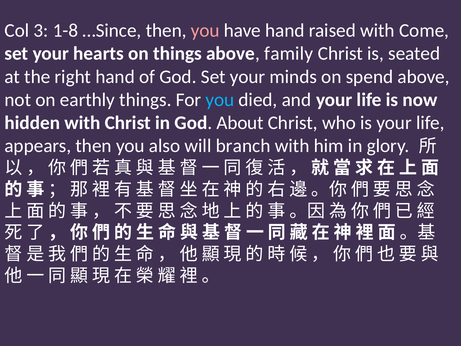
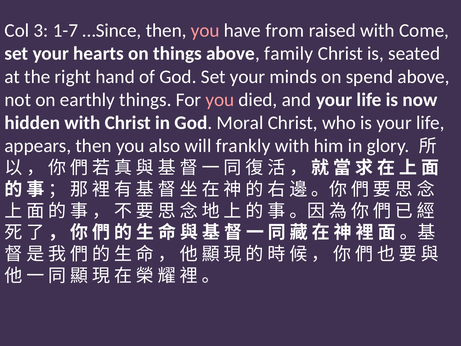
1-8: 1-8 -> 1-7 (65, 31)
have hand: hand -> from (285, 31)
you colour: light blue -> pink (220, 100)
About: About -> Moral (240, 123)
branch: branch -> frankly (243, 146)
